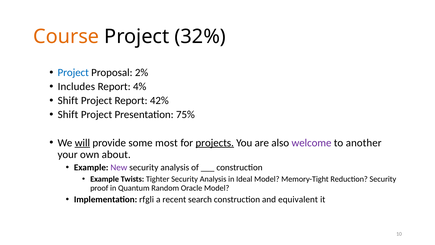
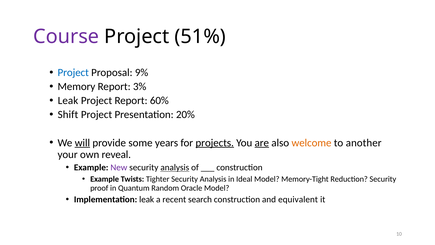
Course colour: orange -> purple (66, 37)
32%: 32% -> 51% (200, 37)
2%: 2% -> 9% (142, 73)
Includes: Includes -> Memory (76, 87)
4%: 4% -> 3% (140, 87)
Shift: Shift -> Leak (68, 101)
42%: 42% -> 60% (159, 101)
75%: 75% -> 20% (185, 115)
most: most -> years (167, 143)
are underline: none -> present (262, 143)
welcome colour: purple -> orange (311, 143)
about: about -> reveal (116, 154)
analysis underline: none -> present (175, 167)
Implementation rfgli: rfgli -> leak (147, 199)
